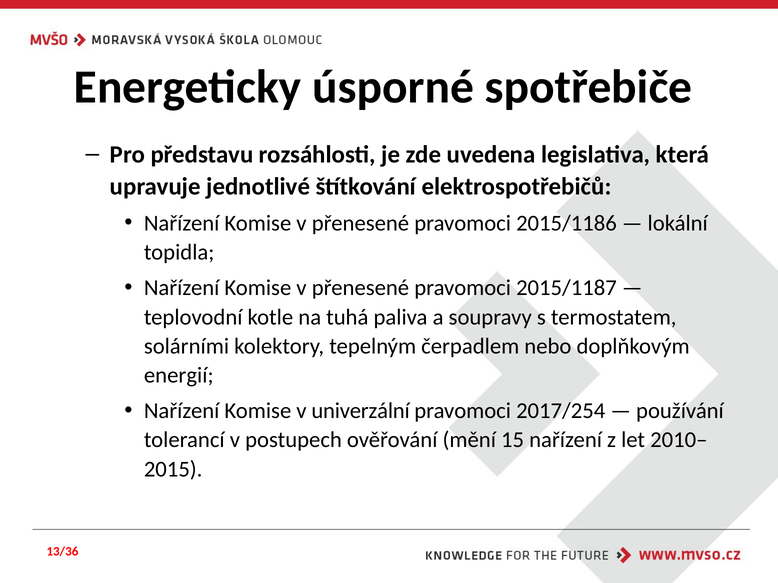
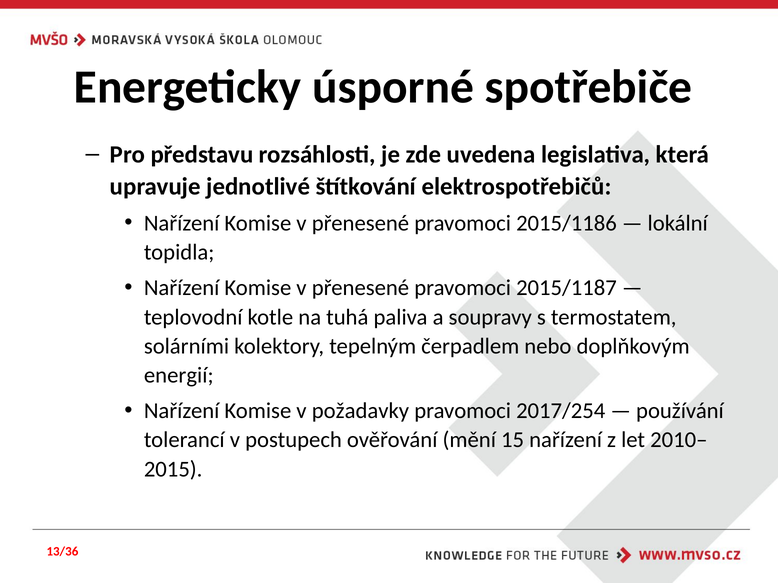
univerzální: univerzální -> požadavky (360, 411)
